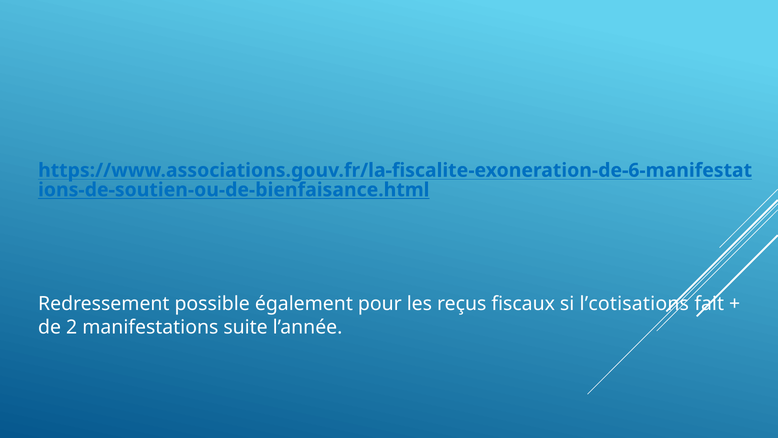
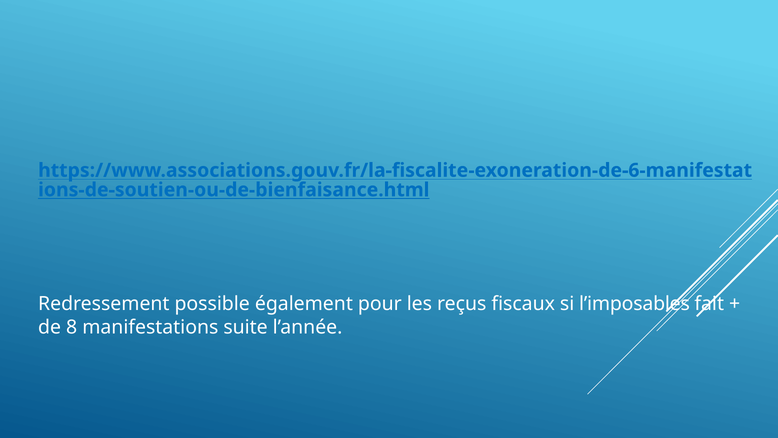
l’cotisations: l’cotisations -> l’imposables (634, 304)
2: 2 -> 8 (72, 327)
